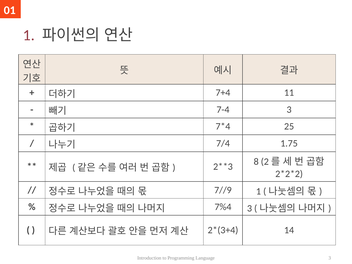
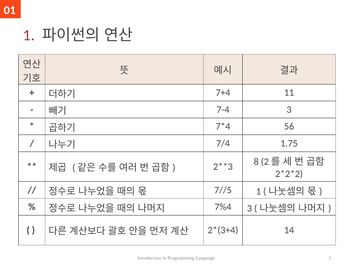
25: 25 -> 56 (289, 126)
7//9: 7//9 -> 7//5 (223, 190)
